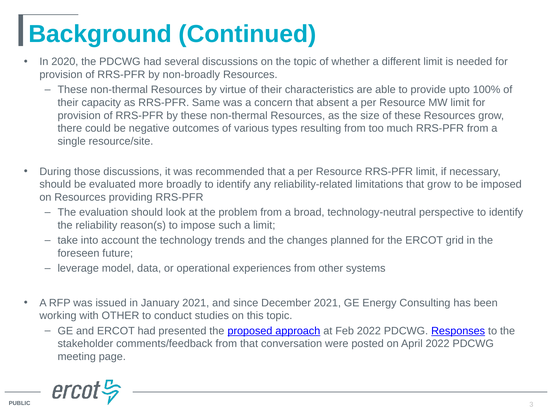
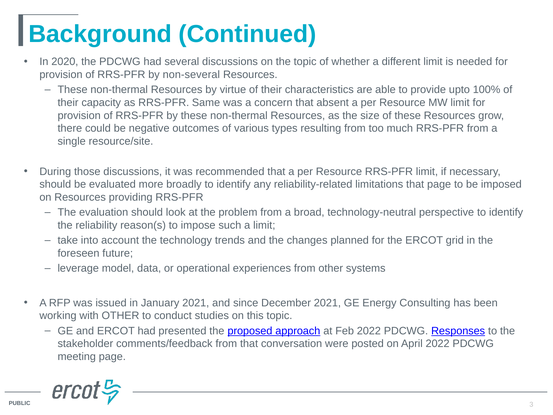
non-broadly: non-broadly -> non-several (191, 75)
that grow: grow -> page (439, 184)
